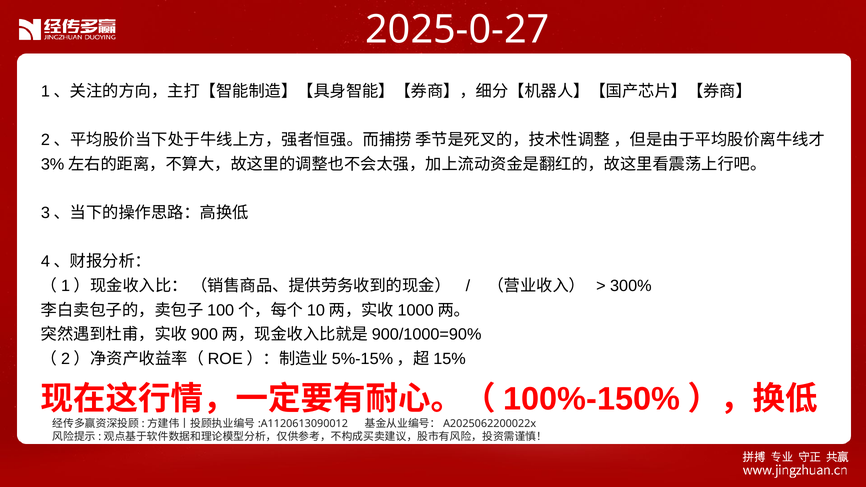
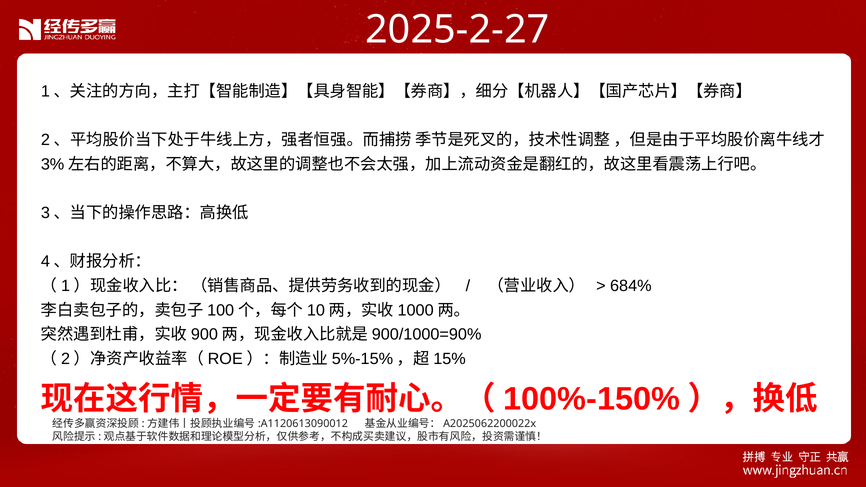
2025-0-27: 2025-0-27 -> 2025-2-27 (457, 30)
300%: 300% -> 684% (631, 286)
